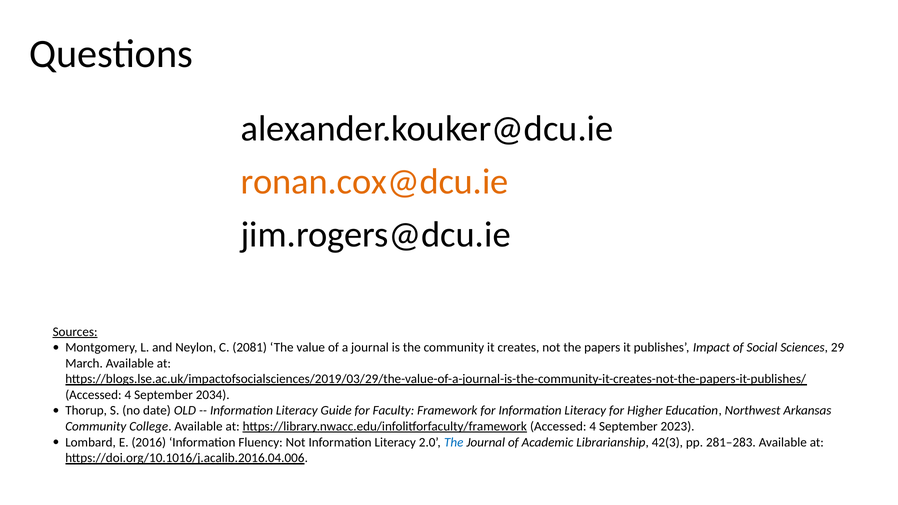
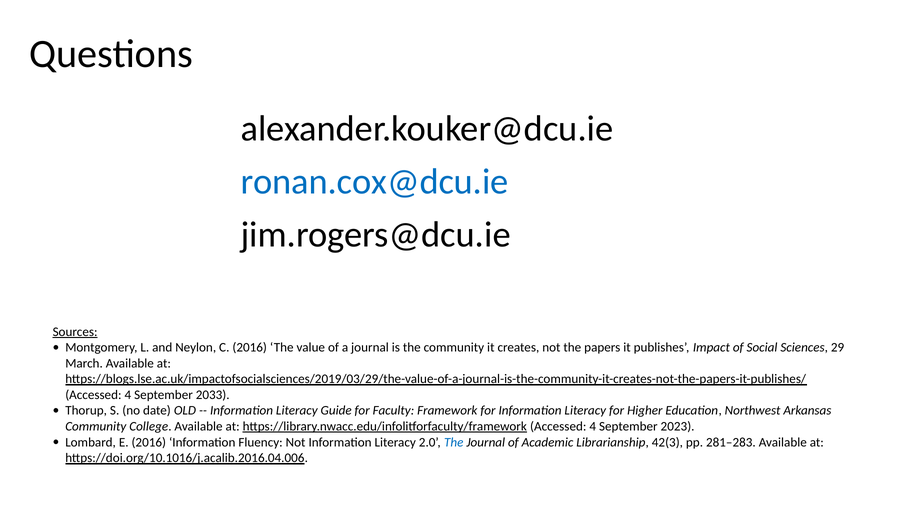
ronan.cox@dcu.ie colour: orange -> blue (375, 182)
C 2081: 2081 -> 2016 (250, 348)
2034: 2034 -> 2033 (213, 395)
